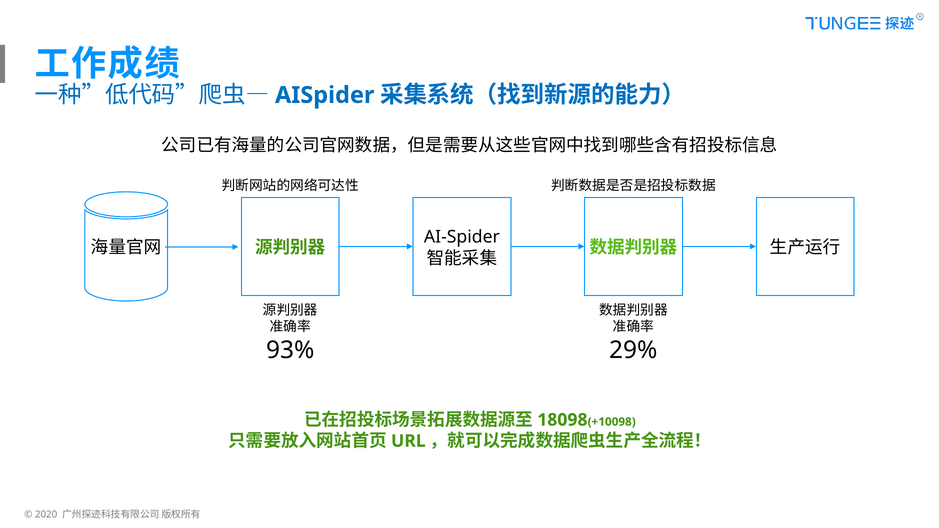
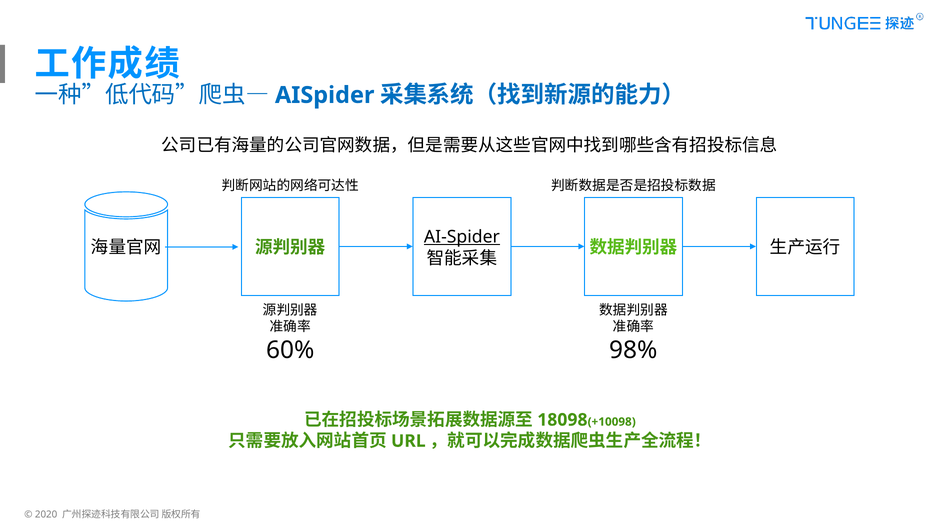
AI-Spider underline: none -> present (462, 237)
93%: 93% -> 60% (290, 350)
29%: 29% -> 98% (634, 350)
